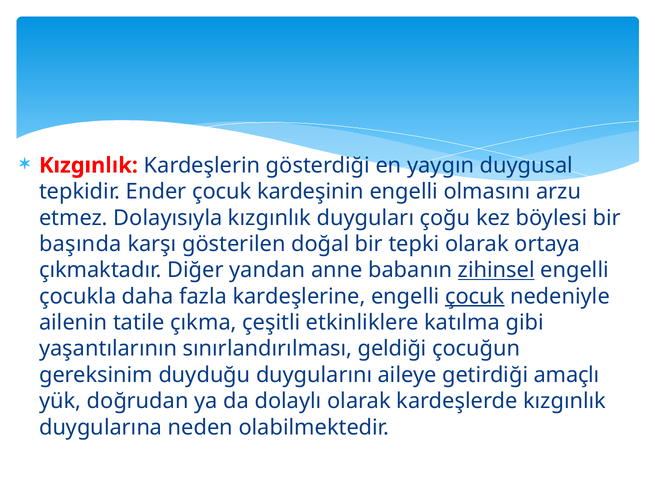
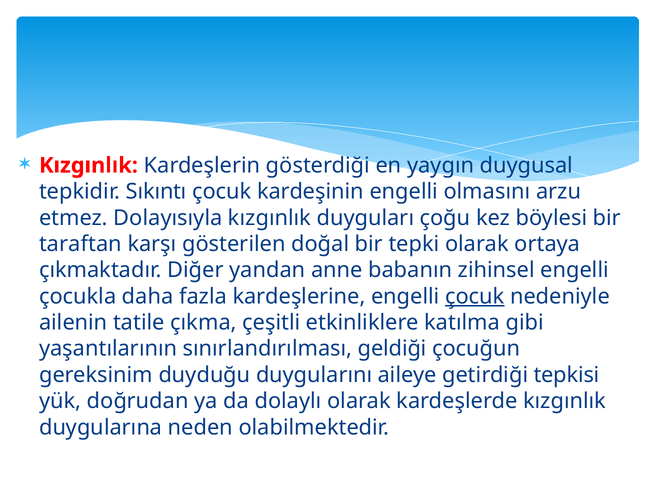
Ender: Ender -> Sıkıntı (156, 192)
başında: başında -> taraftan (80, 244)
zihinsel underline: present -> none (496, 270)
amaçlı: amaçlı -> tepkisi (567, 375)
